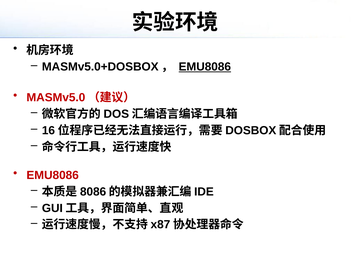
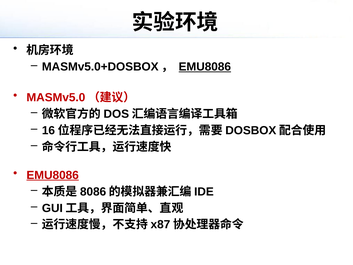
EMU8086 underline: none -> present (53, 175)
